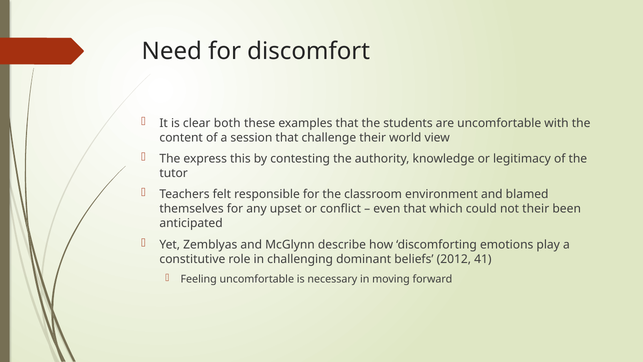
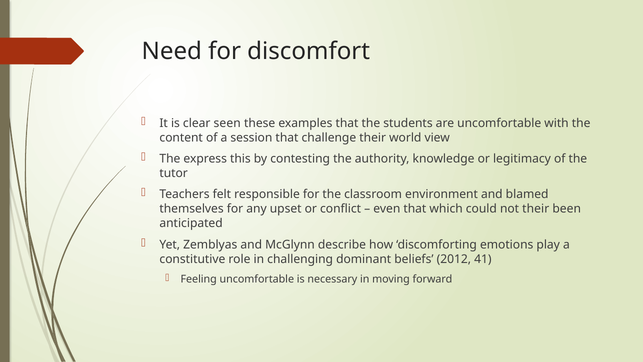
both: both -> seen (227, 123)
